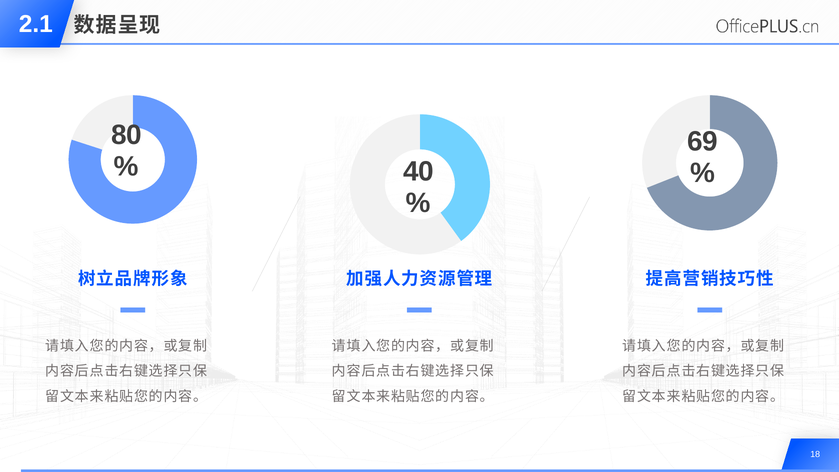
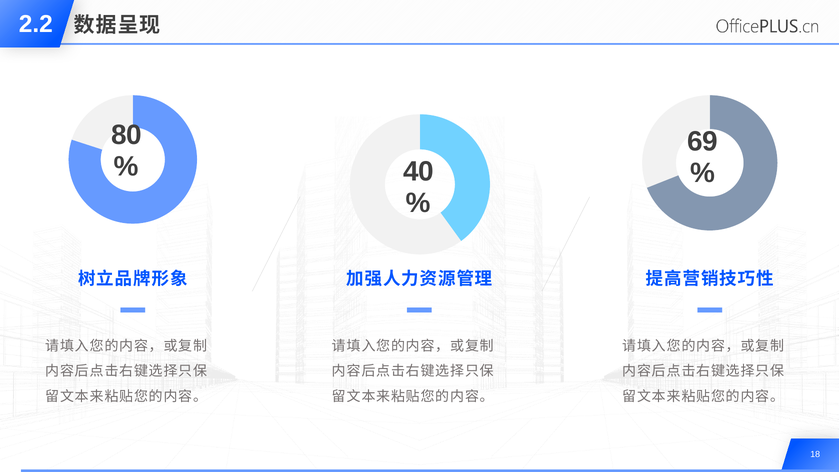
2.1: 2.1 -> 2.2 (36, 24)
